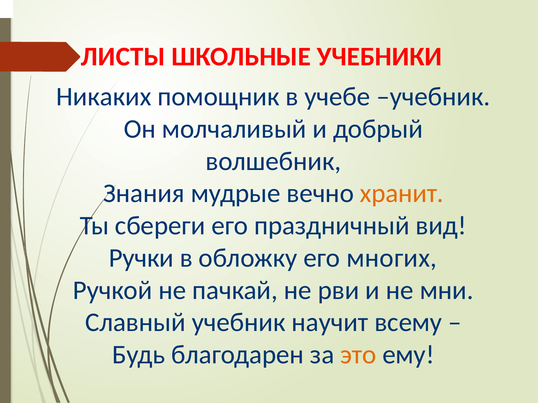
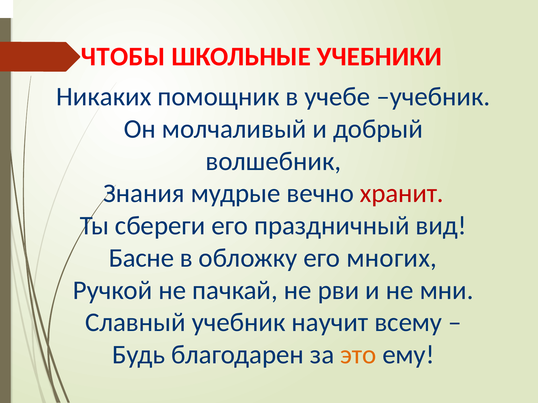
ЛИСТЫ: ЛИСТЫ -> ЧТОБЫ (123, 57)
хранит colour: orange -> red (402, 194)
Ручки: Ручки -> Басне (141, 258)
